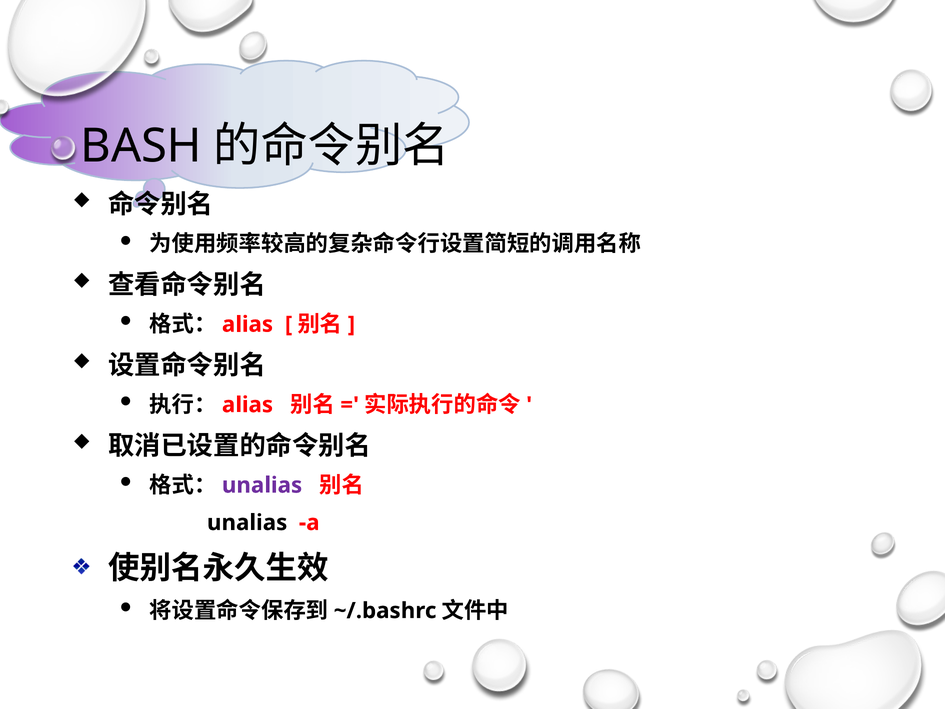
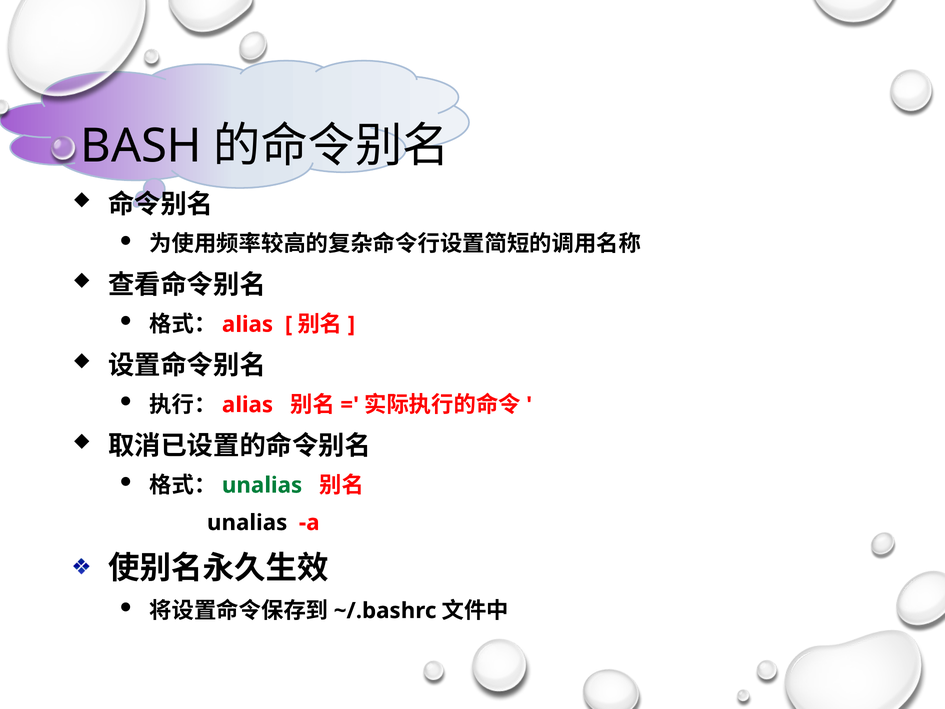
unalias colour: purple -> green (262, 485)
